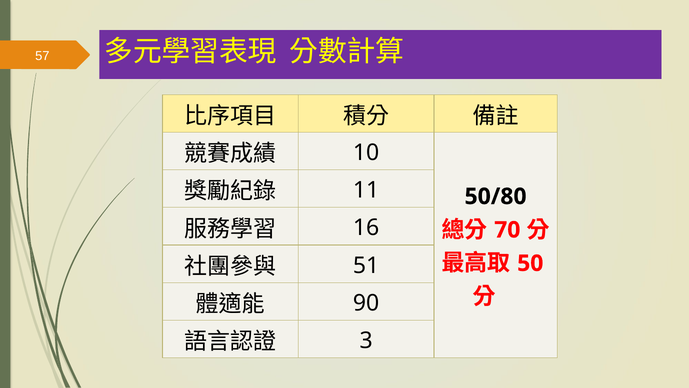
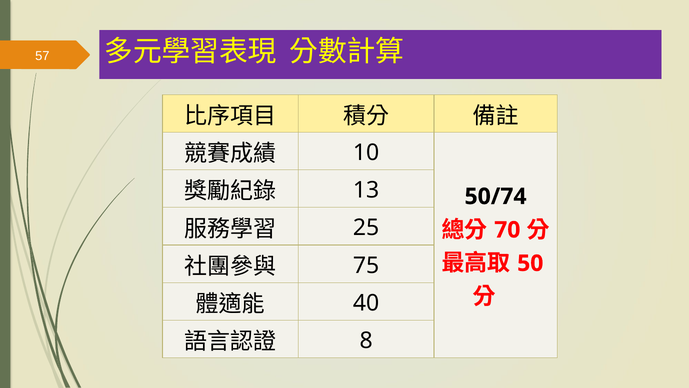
11: 11 -> 13 (366, 190)
50/80: 50/80 -> 50/74 (496, 196)
16: 16 -> 25 (366, 228)
51: 51 -> 75 (366, 265)
90: 90 -> 40 (366, 303)
3: 3 -> 8 (366, 340)
